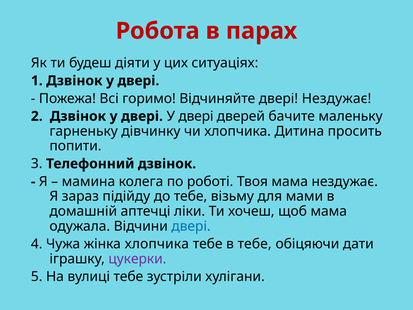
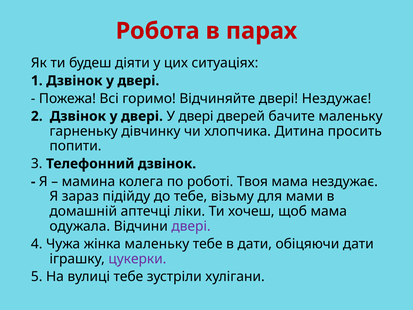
двері colour: blue -> purple (191, 226)
жінка хлопчика: хлопчика -> маленьку (157, 244)
в тебе: тебе -> дати (255, 244)
